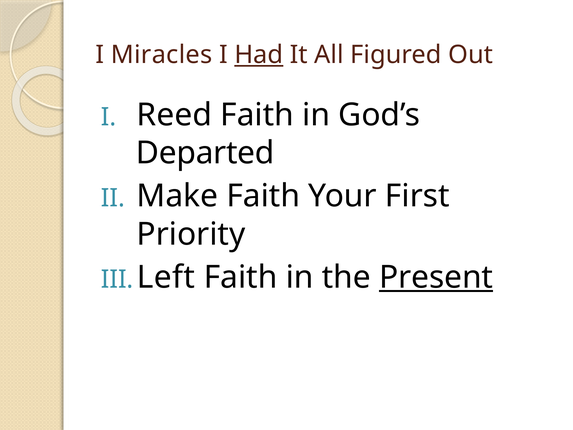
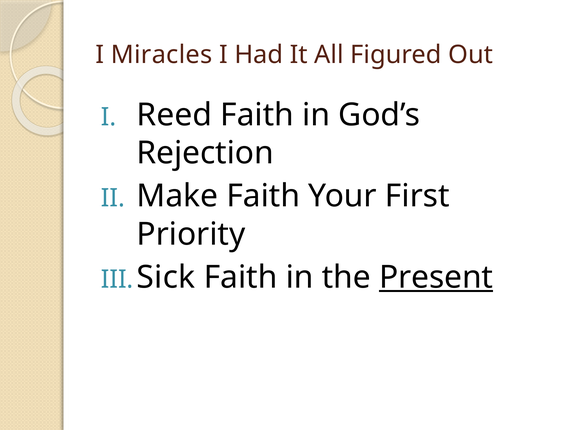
Had underline: present -> none (259, 55)
Departed: Departed -> Rejection (205, 153)
Left: Left -> Sick (166, 277)
